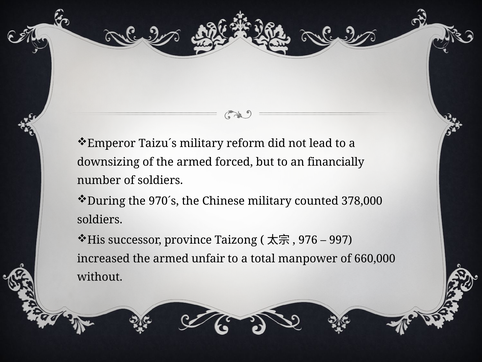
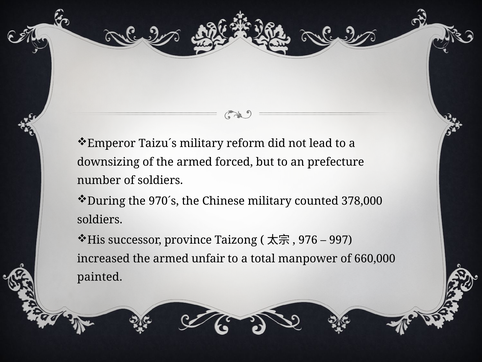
financially: financially -> prefecture (336, 162)
without: without -> painted (100, 277)
